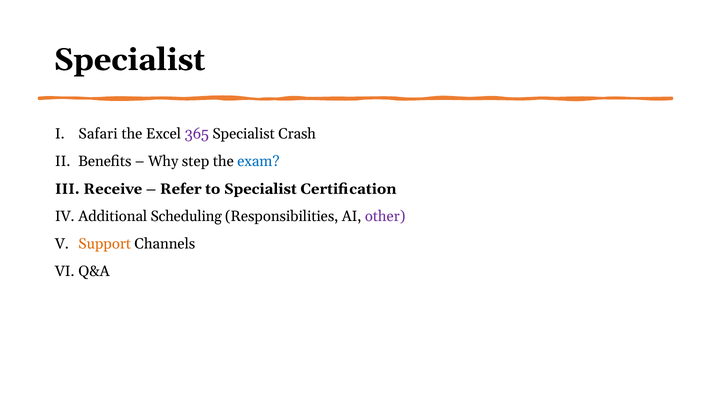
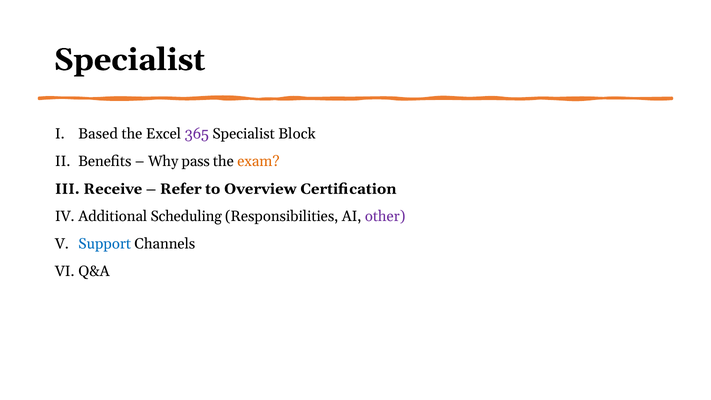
Safari: Safari -> Based (98, 134)
Crash: Crash -> Block (297, 134)
step: step -> pass (196, 161)
exam colour: blue -> orange (258, 161)
to Specialist: Specialist -> Overview (260, 189)
Support colour: orange -> blue (105, 244)
